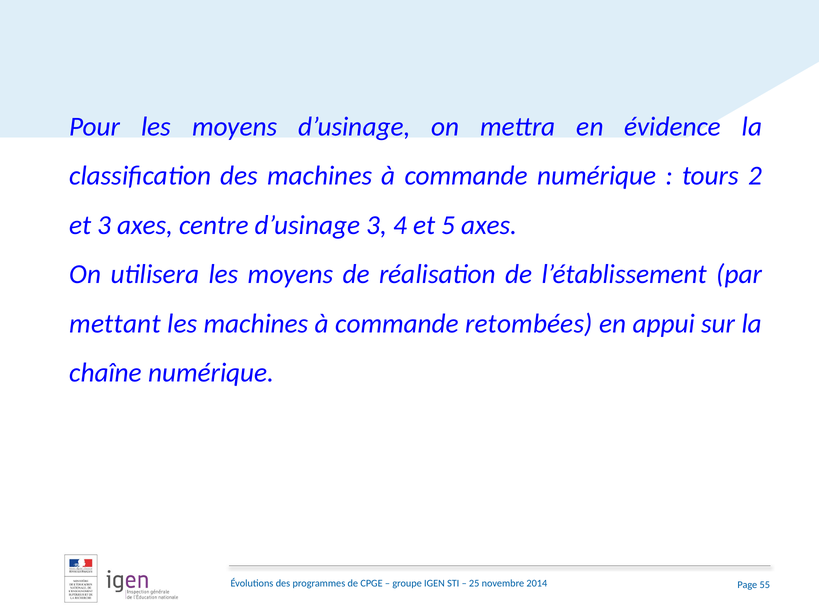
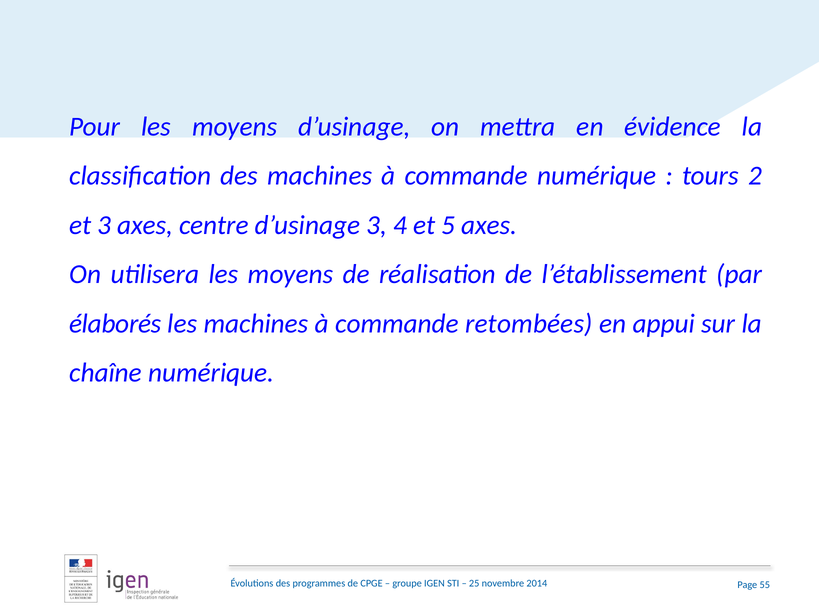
mettant: mettant -> élaborés (115, 323)
